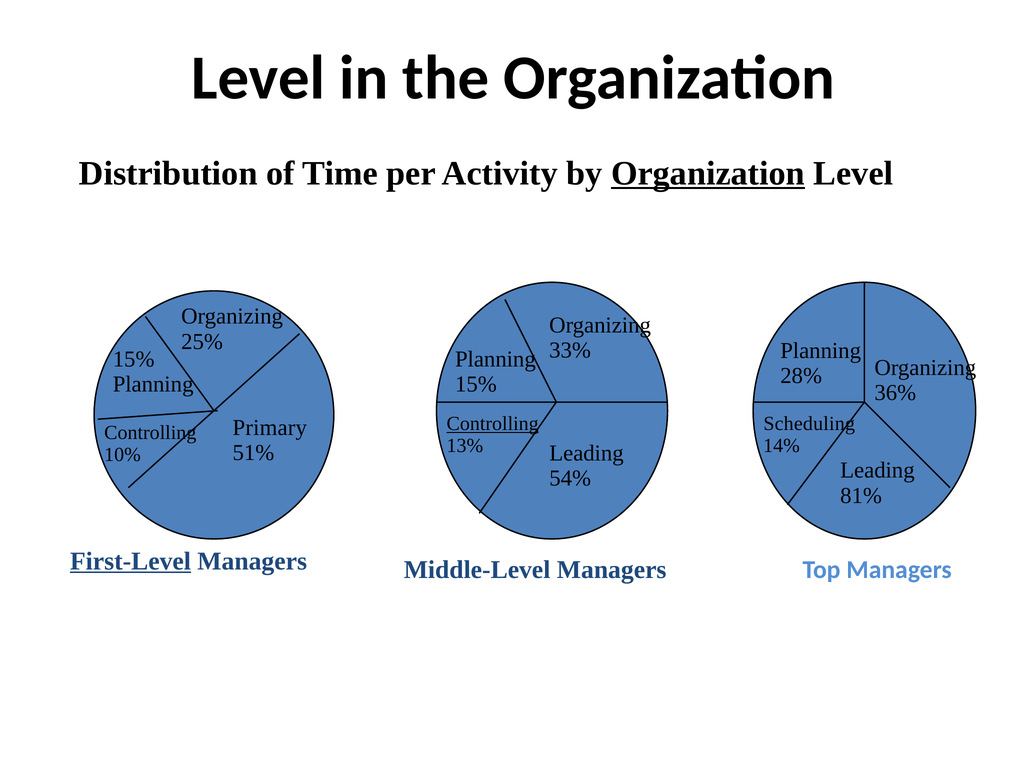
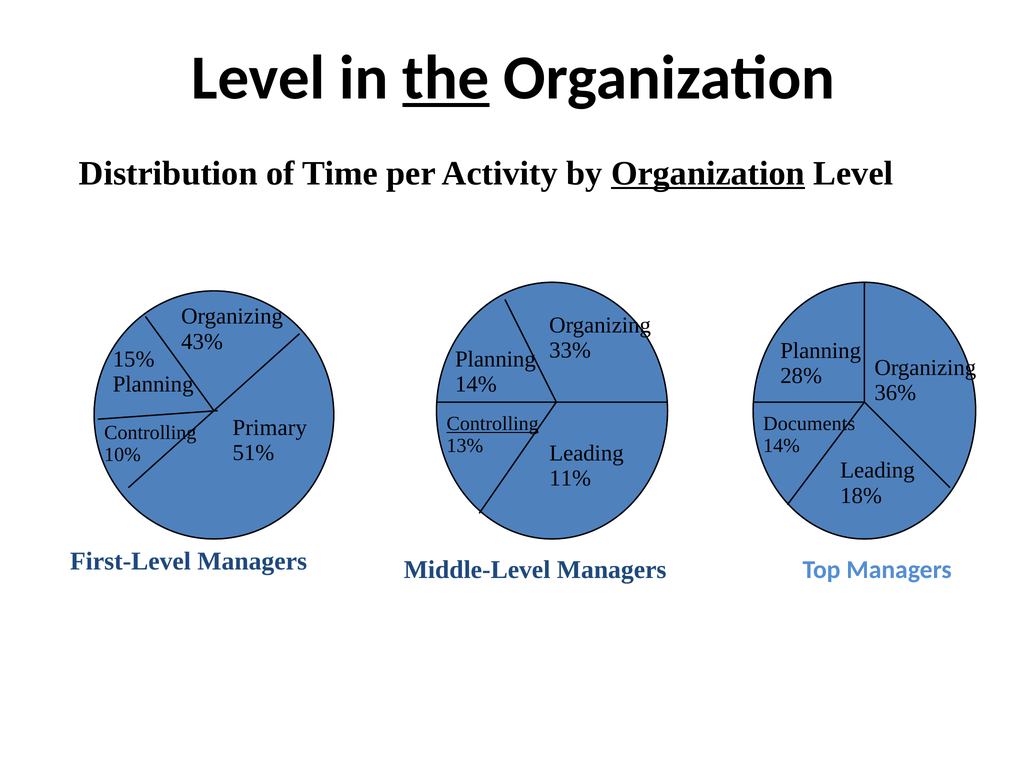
the underline: none -> present (446, 78)
25%: 25% -> 43% (202, 342)
15%: 15% -> 14% (476, 384)
Scheduling: Scheduling -> Documents (809, 424)
54%: 54% -> 11% (570, 479)
81%: 81% -> 18% (861, 496)
First-Level underline: present -> none (130, 561)
